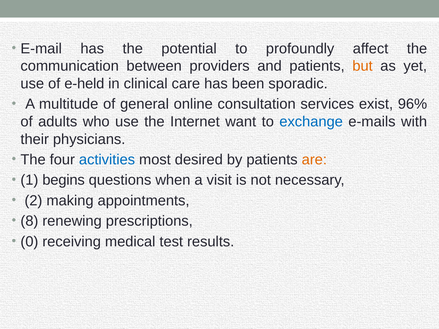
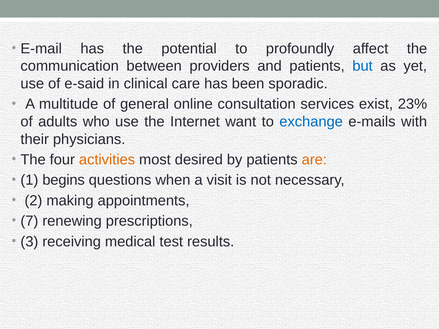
but colour: orange -> blue (363, 66)
e-held: e-held -> e-said (84, 84)
96%: 96% -> 23% (412, 104)
activities colour: blue -> orange (107, 160)
8: 8 -> 7 (29, 221)
0: 0 -> 3 (29, 242)
